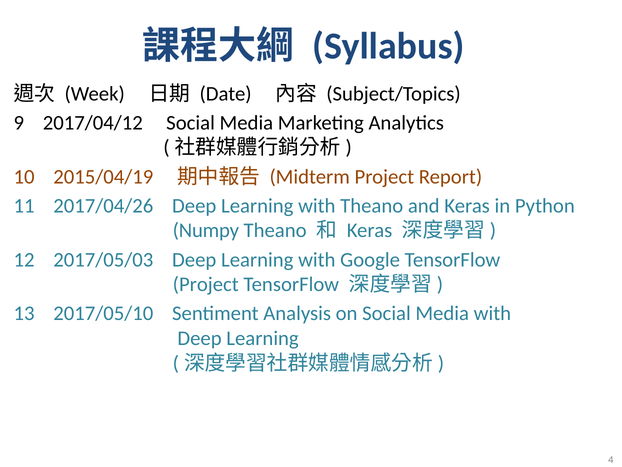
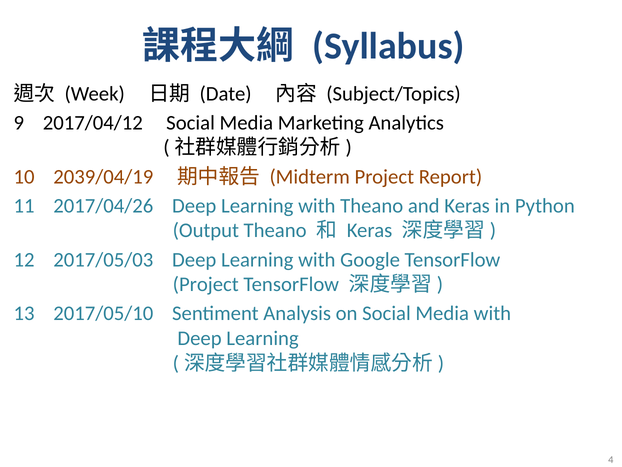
2015/04/19: 2015/04/19 -> 2039/04/19 (103, 176)
Numpy: Numpy -> Output (206, 230)
